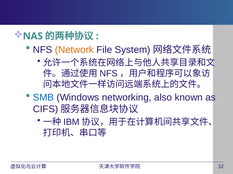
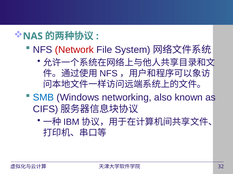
Network colour: orange -> red (74, 50)
